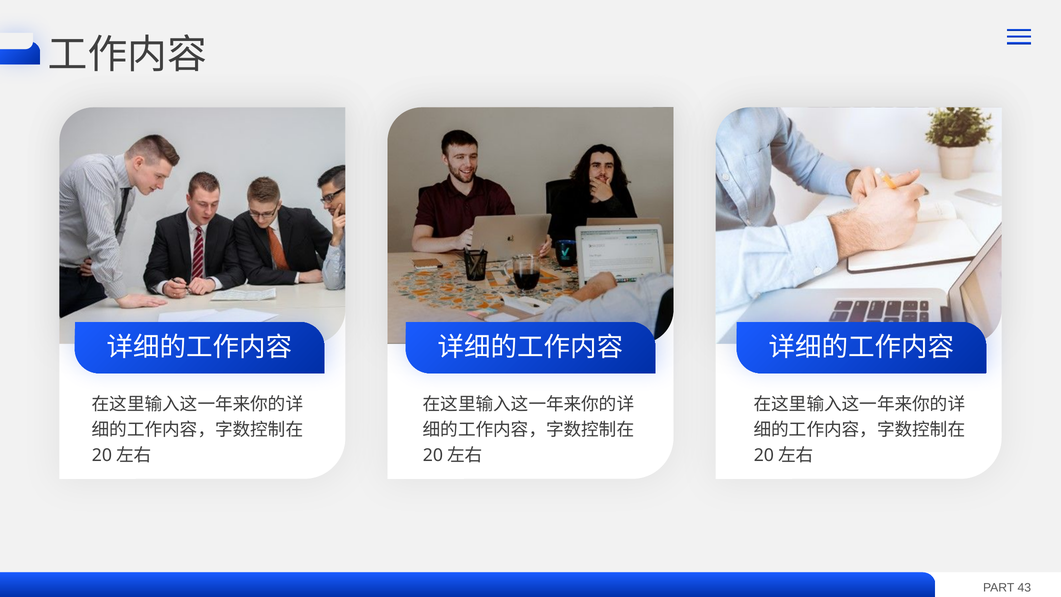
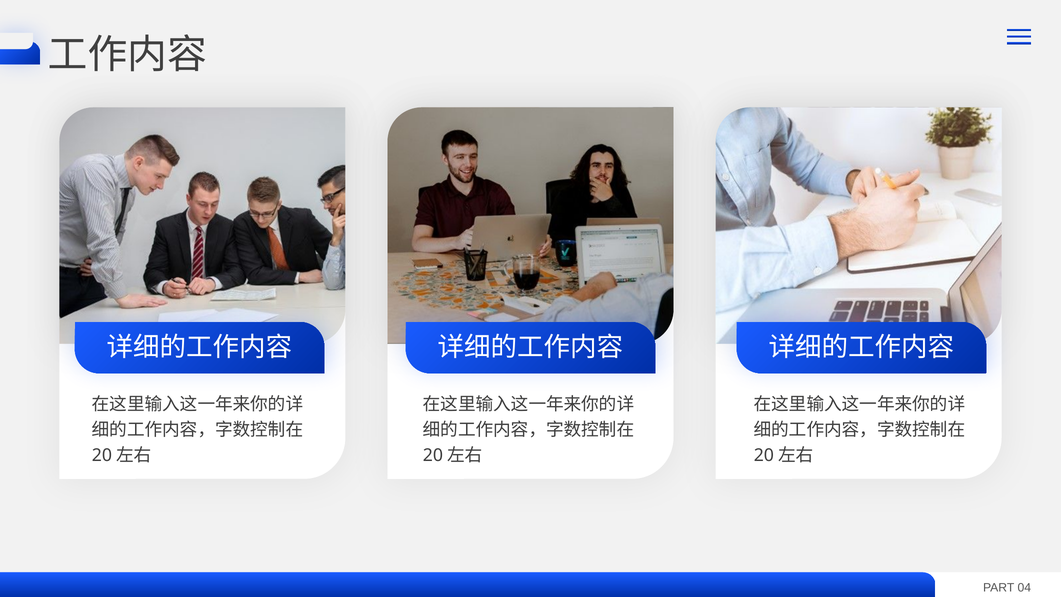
43: 43 -> 04 (1024, 587)
